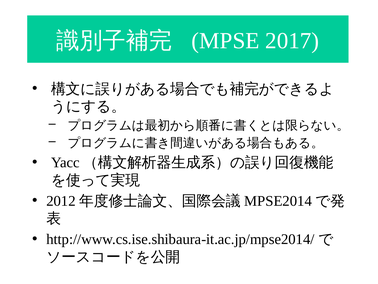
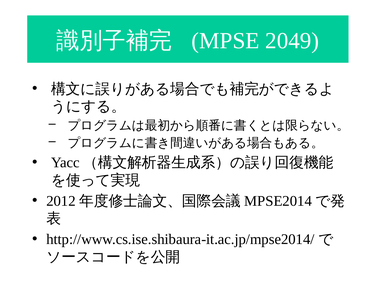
2017: 2017 -> 2049 (292, 41)
